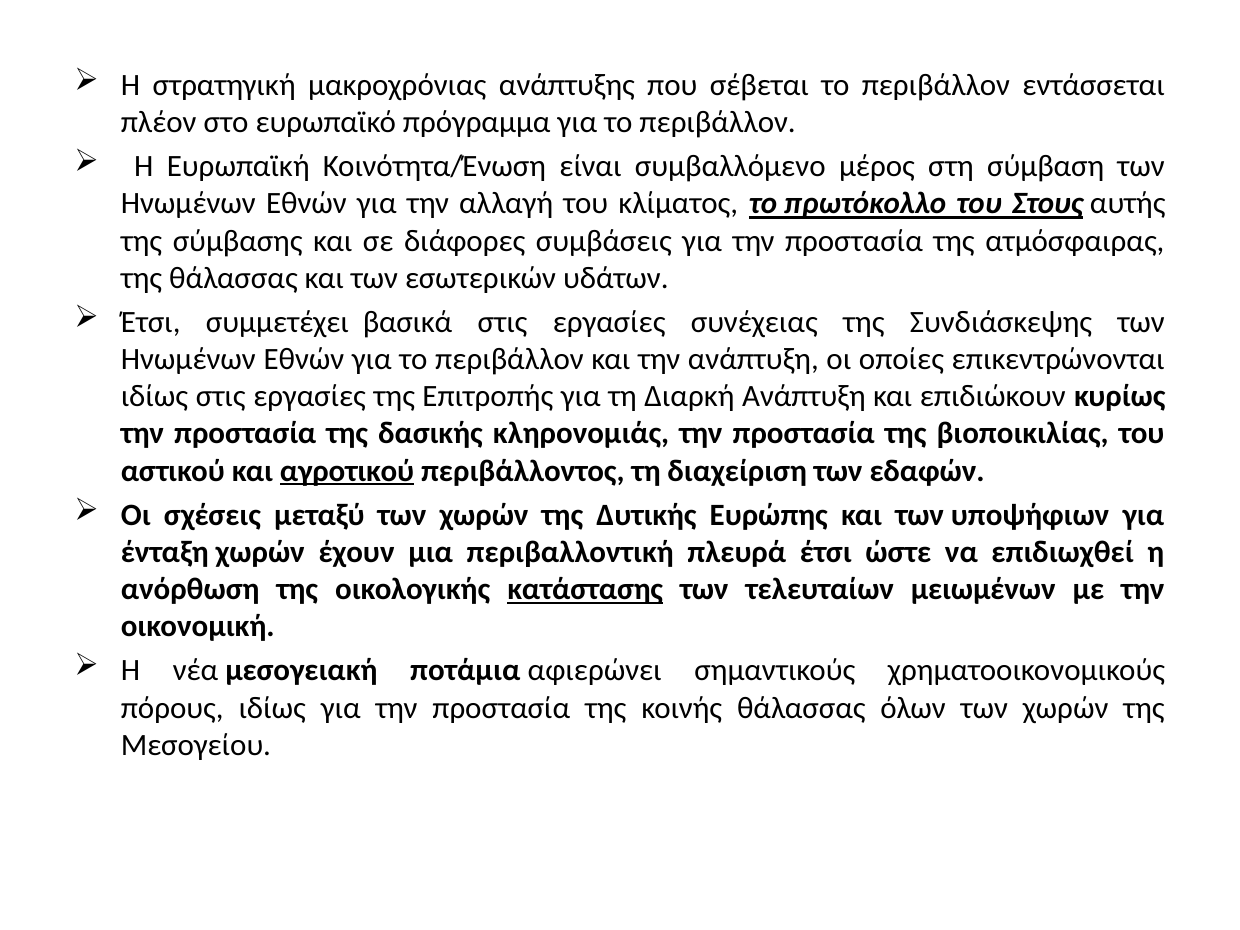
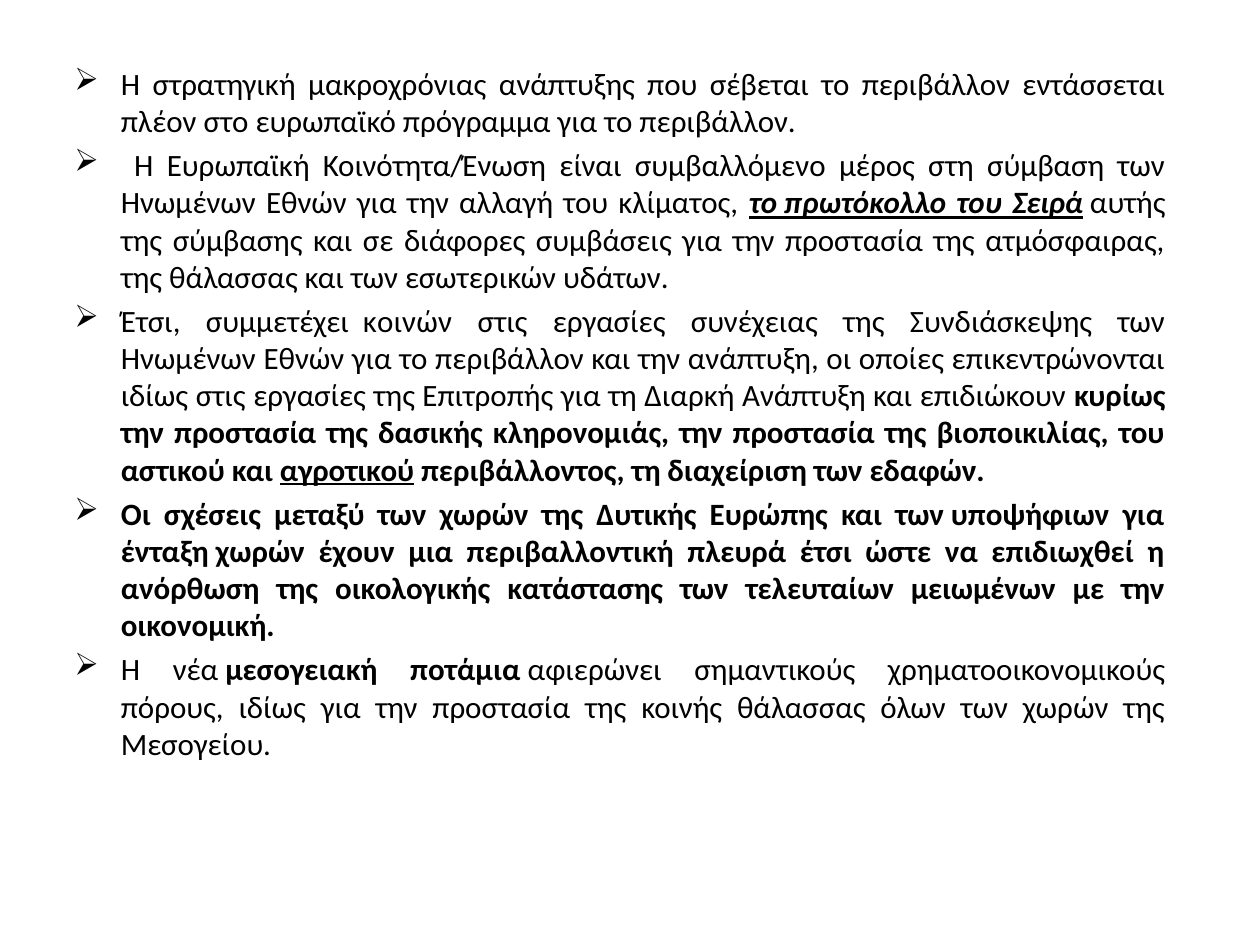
Στους: Στους -> Σειρά (1047, 204)
βασικά: βασικά -> κοινών (407, 322)
κατάστασης underline: present -> none (585, 589)
